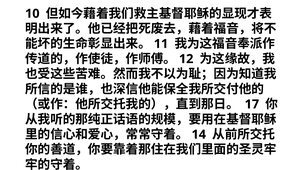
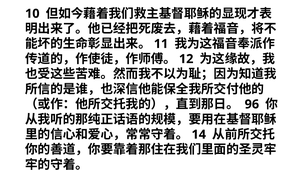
17: 17 -> 96 (252, 104)
